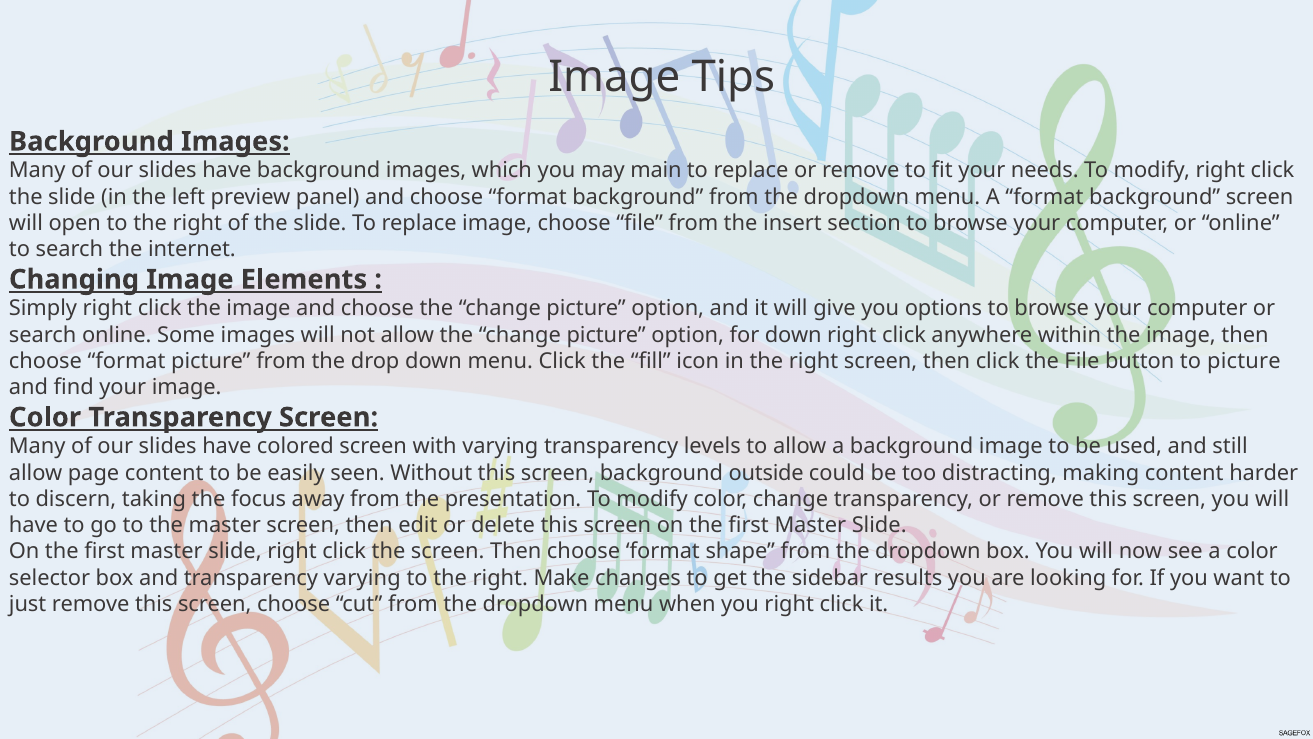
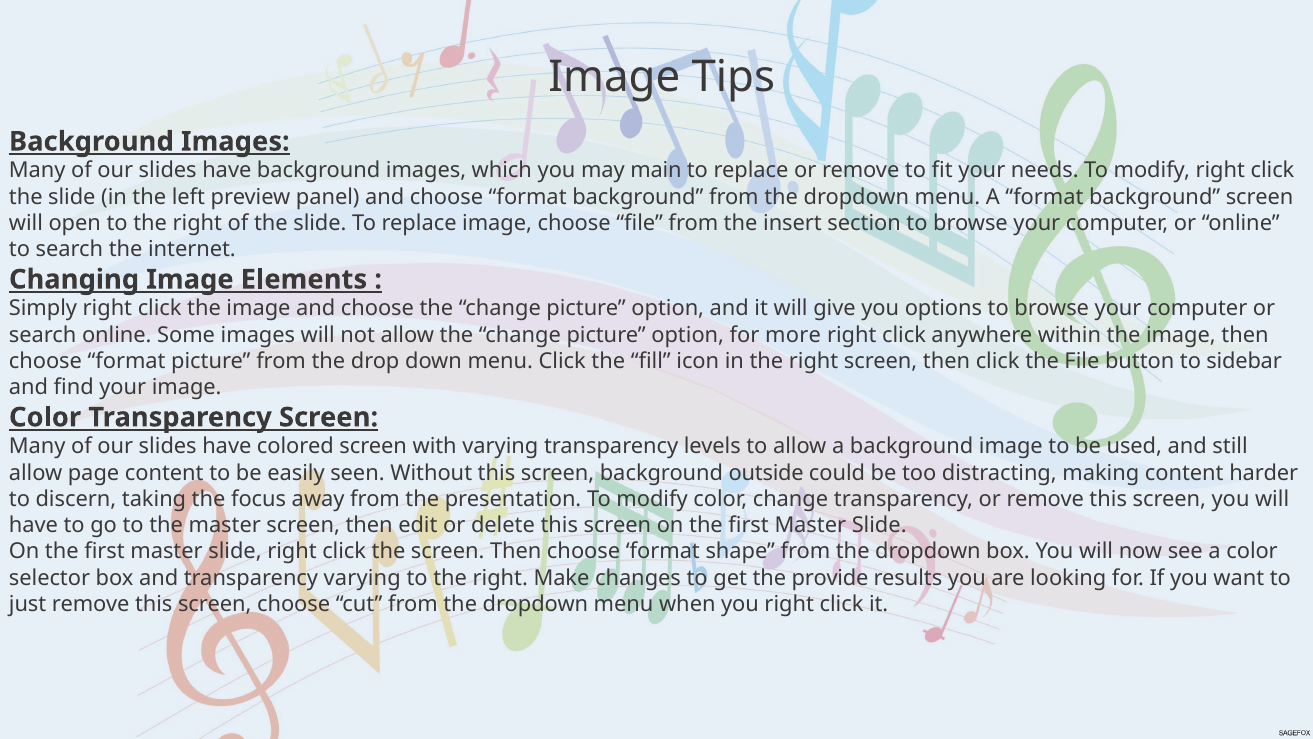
for down: down -> more (793, 335)
to picture: picture -> sidebar (1244, 361)
sidebar: sidebar -> provide (830, 578)
